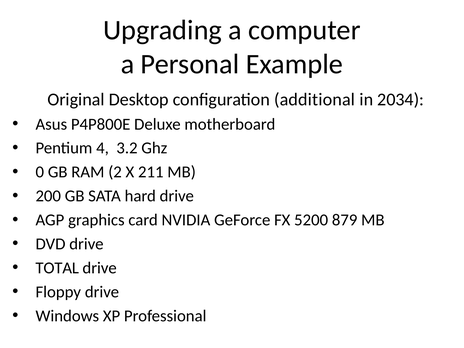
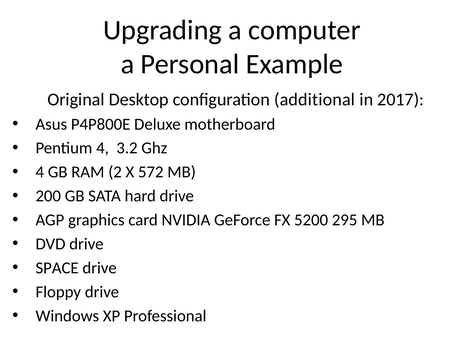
2034: 2034 -> 2017 (401, 99)
0: 0 -> 4 (40, 172)
211: 211 -> 572 (151, 172)
879: 879 -> 295 (345, 220)
TOTAL: TOTAL -> SPACE (57, 268)
